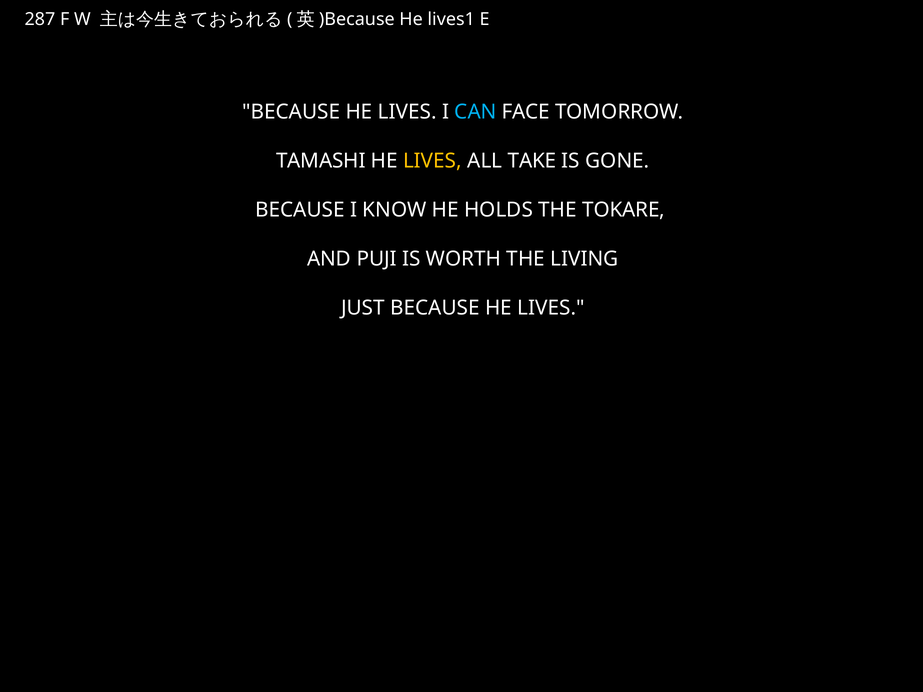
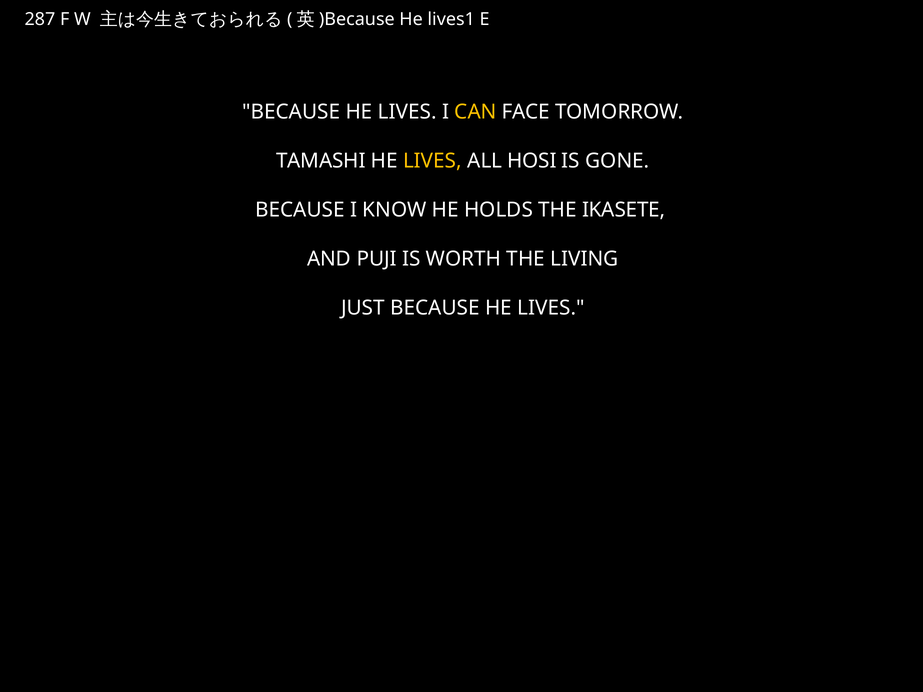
CAN colour: light blue -> yellow (476, 112)
TAKE: TAKE -> HOSI (532, 161)
TOKARE: TOKARE -> IKASETE (624, 210)
